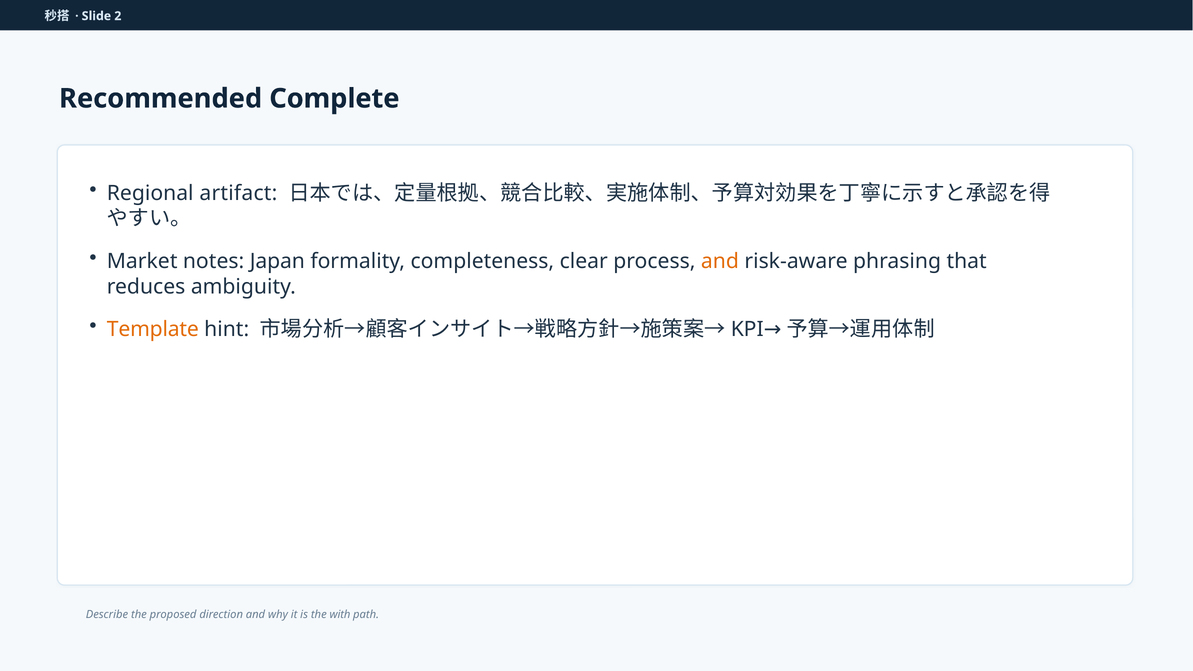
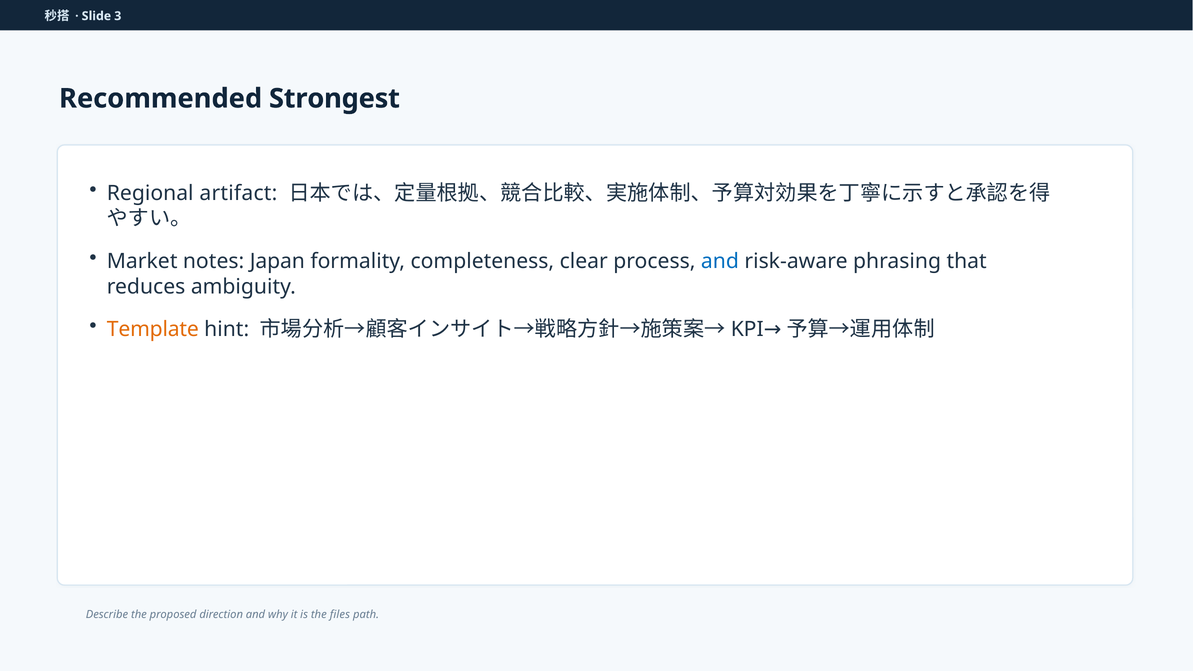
2: 2 -> 3 (118, 16)
Complete: Complete -> Strongest (334, 99)
and colour: orange -> blue (720, 261)
with: with -> files (340, 615)
